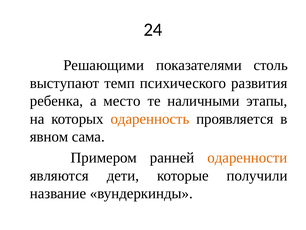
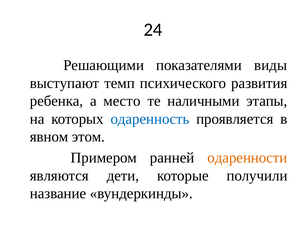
столь: столь -> виды (271, 65)
одаренность colour: orange -> blue (150, 119)
сама: сама -> этом (88, 136)
